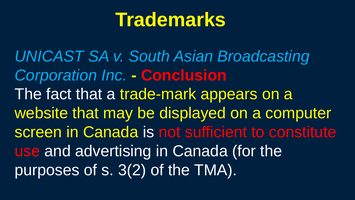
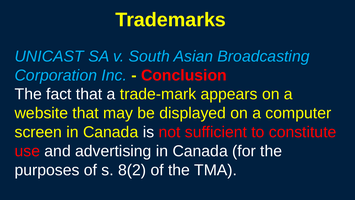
3(2: 3(2 -> 8(2 (132, 170)
